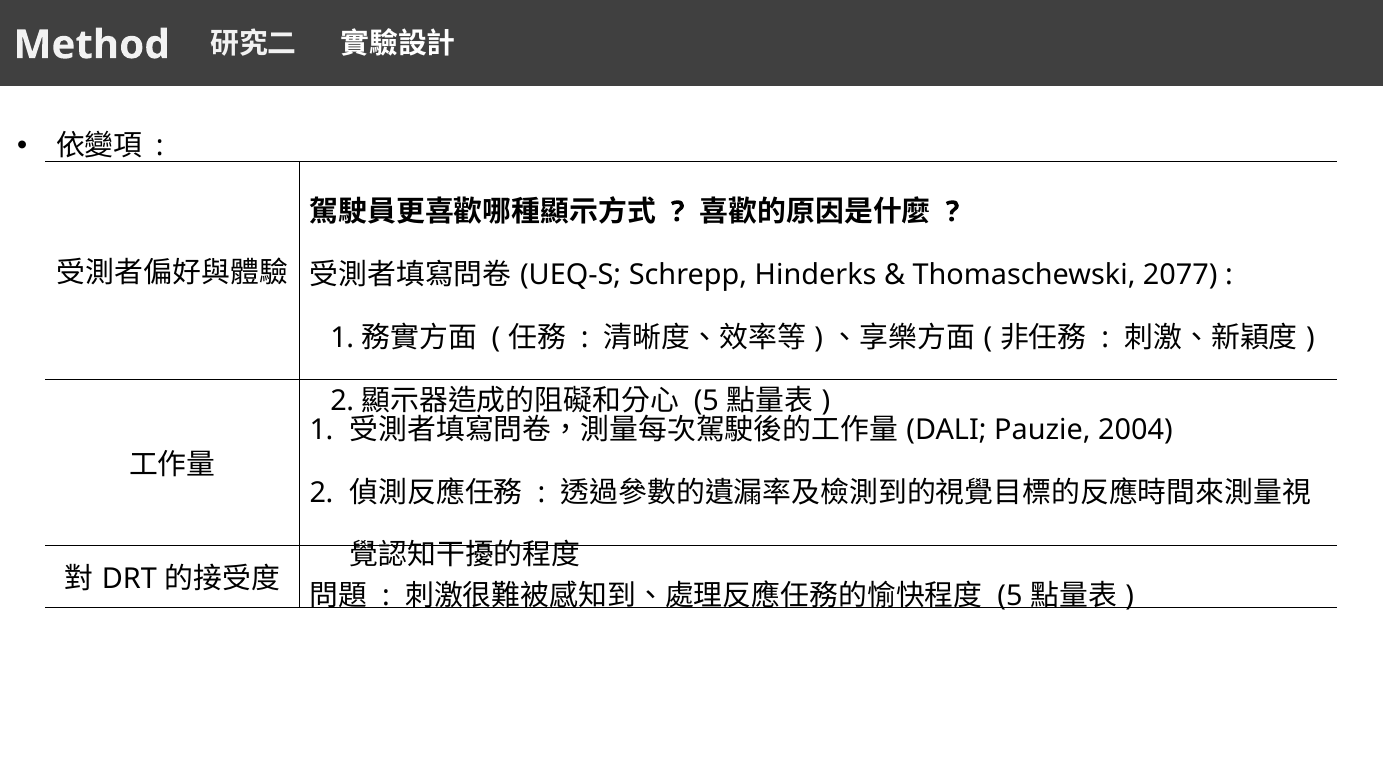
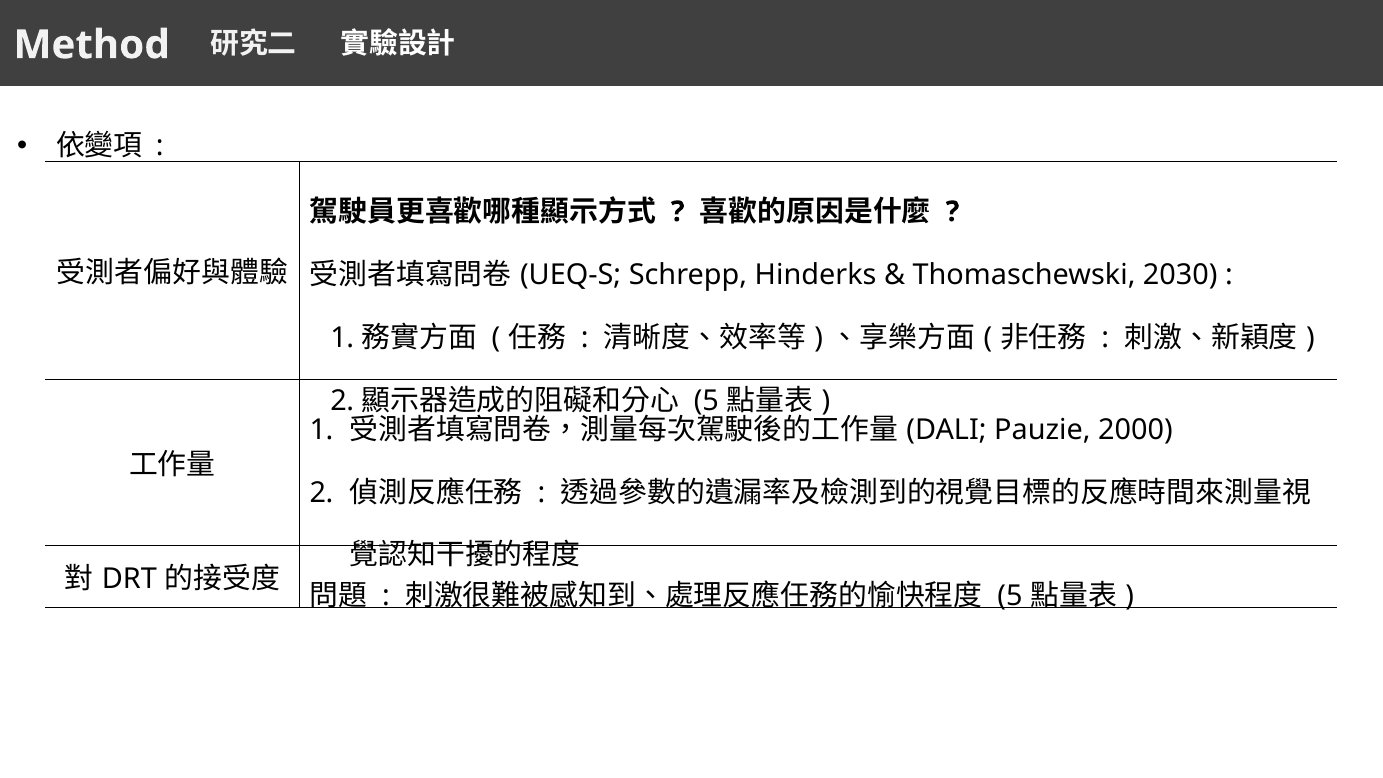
2077: 2077 -> 2030 (1180, 275)
2004: 2004 -> 2000 (1135, 429)
